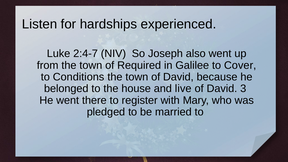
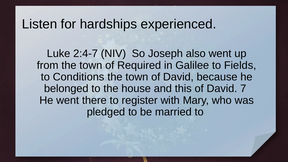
Cover: Cover -> Fields (240, 65)
live: live -> this (183, 89)
3: 3 -> 7 (243, 89)
